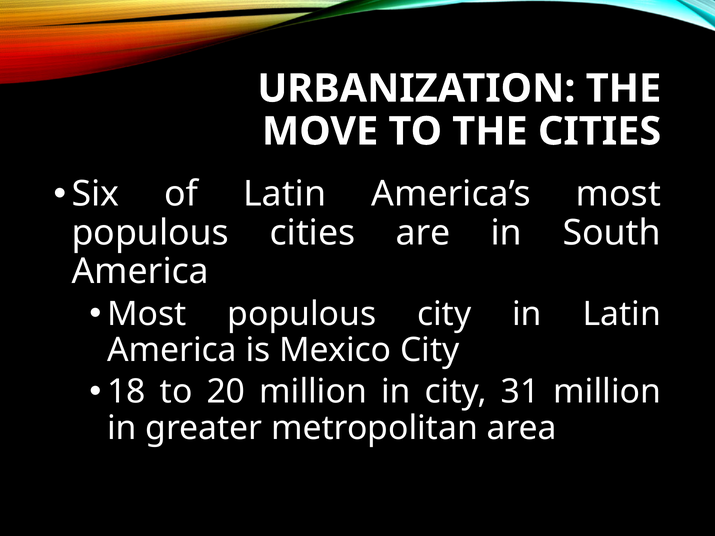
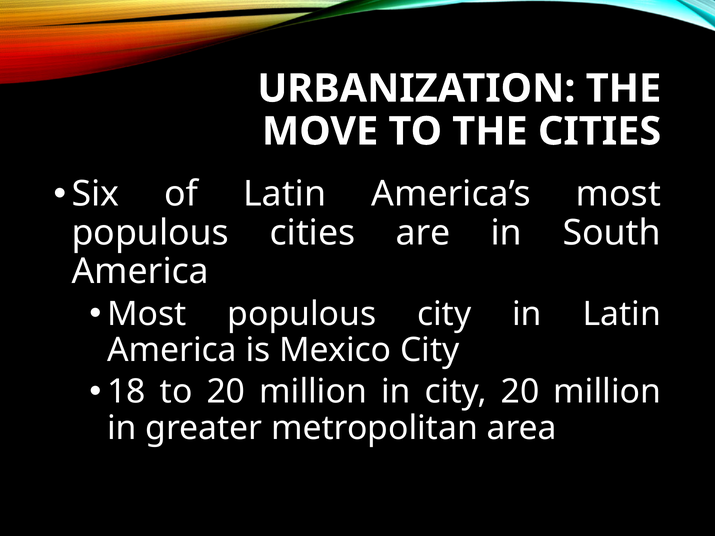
city 31: 31 -> 20 (520, 392)
